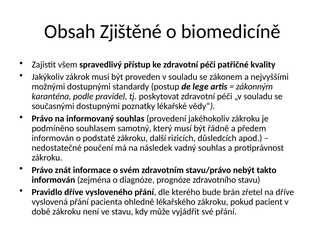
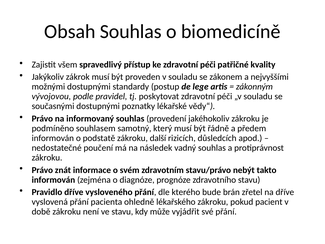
Obsah Zjištěné: Zjištěné -> Souhlas (131, 31)
karanténa: karanténa -> vývojovou (51, 96)
